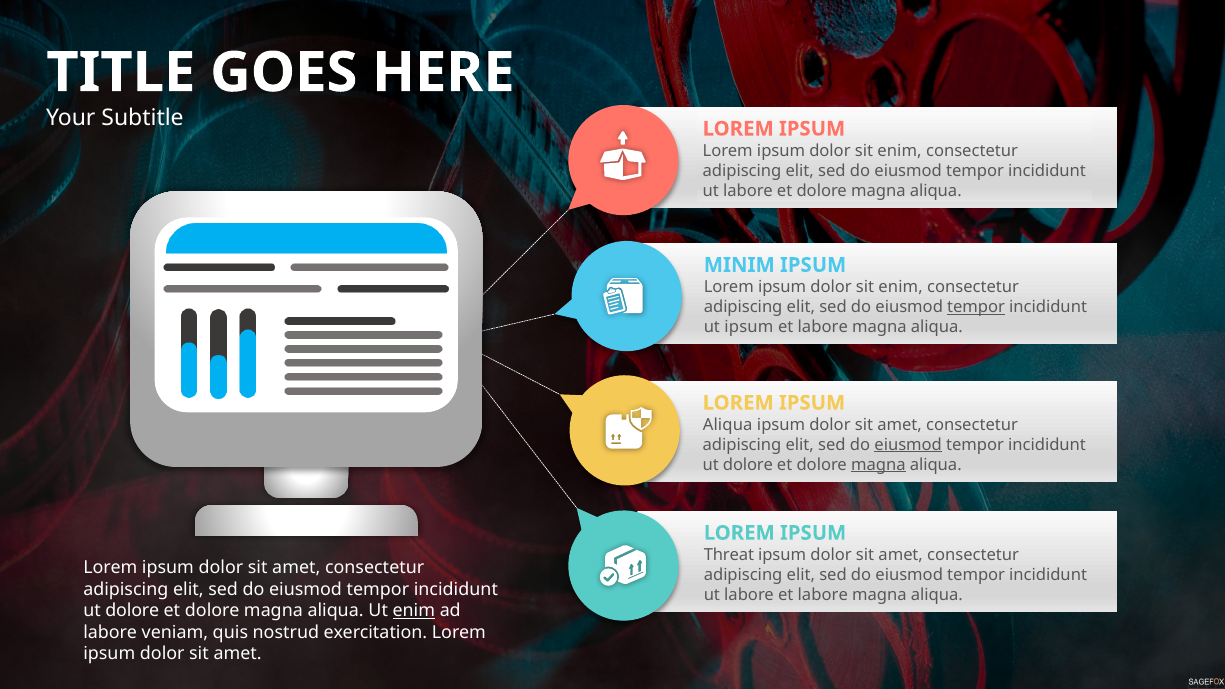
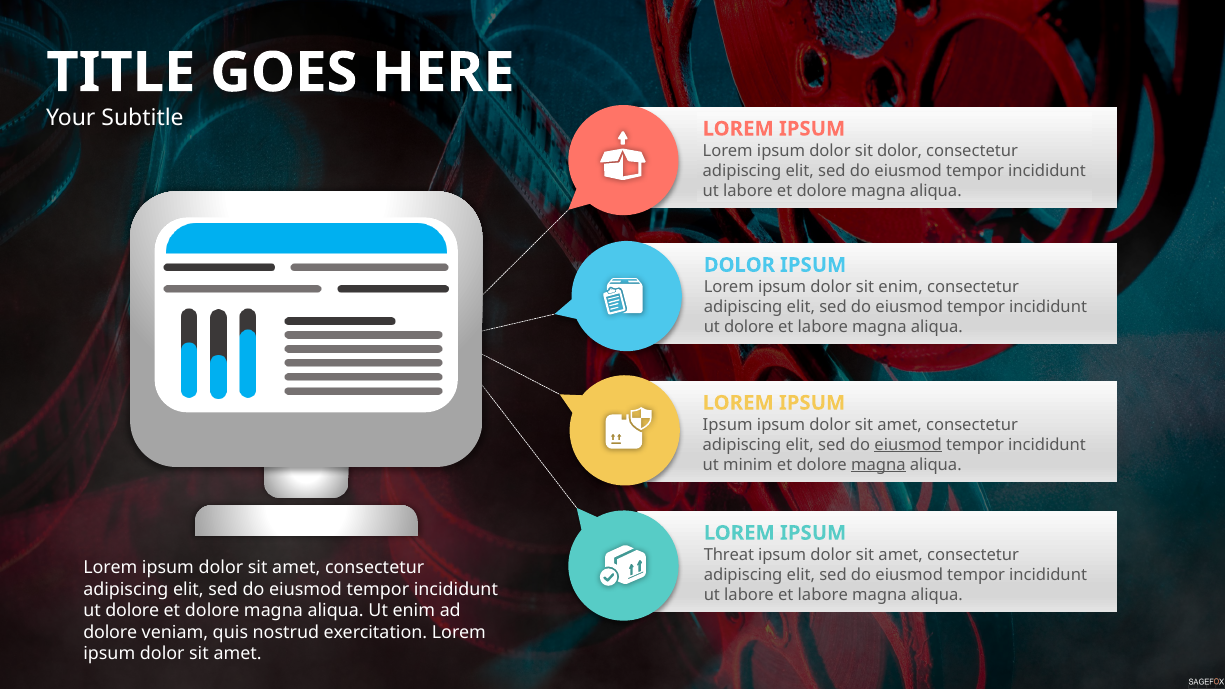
enim: enim -> dolor (900, 151)
MINIM: MINIM -> DOLOR (739, 265)
tempor underline: present -> none (976, 307)
ipsum: ipsum -> dolore (749, 327)
Aliqua: Aliqua -> Ipsum (728, 425)
dolore: dolore -> minim (748, 465)
enim underline: present -> none (414, 611)
labore: labore -> dolore (110, 632)
